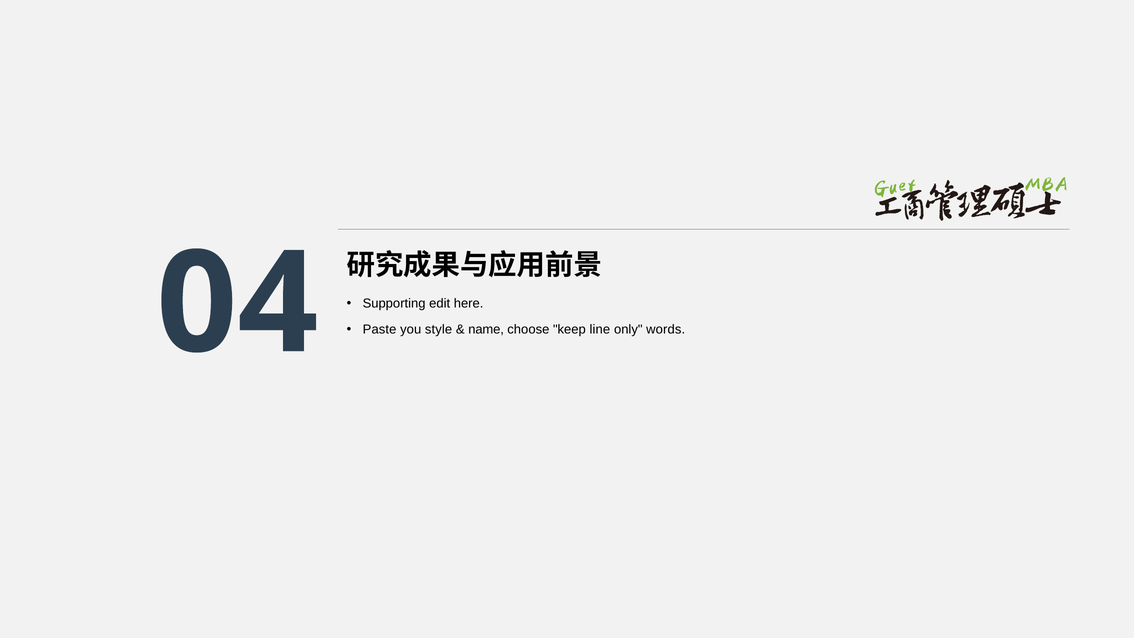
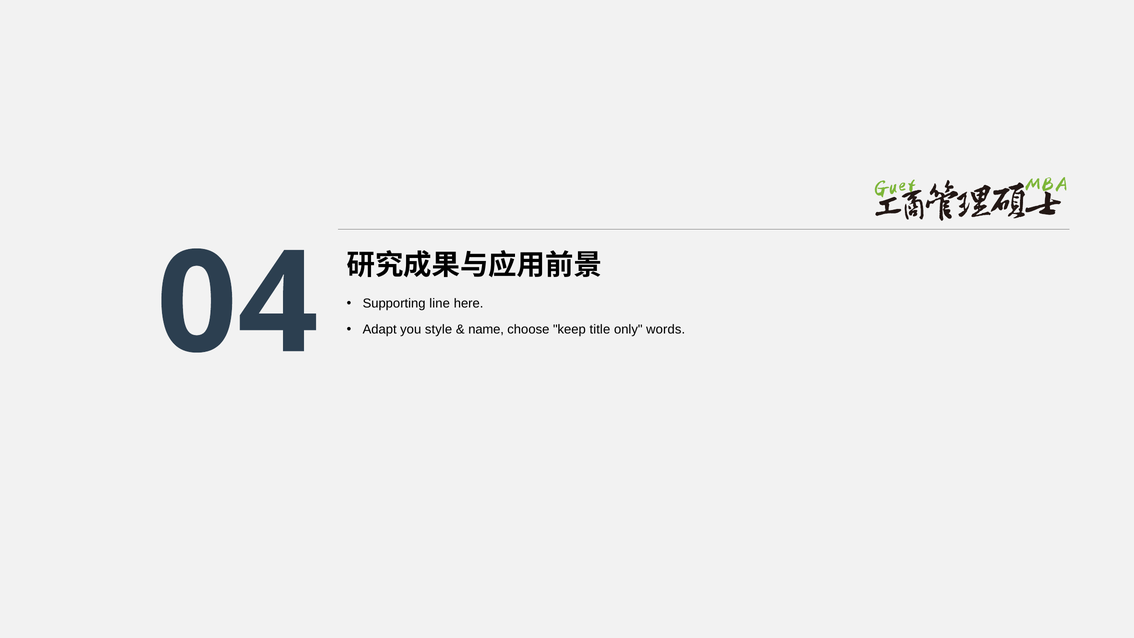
edit: edit -> line (440, 303)
Paste: Paste -> Adapt (380, 329)
line: line -> title (600, 329)
